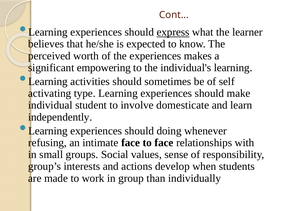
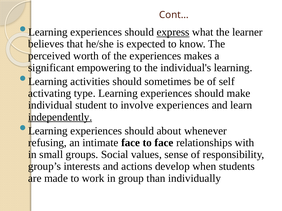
involve domesticate: domesticate -> experiences (183, 105)
independently underline: none -> present (60, 117)
doing: doing -> about (169, 131)
